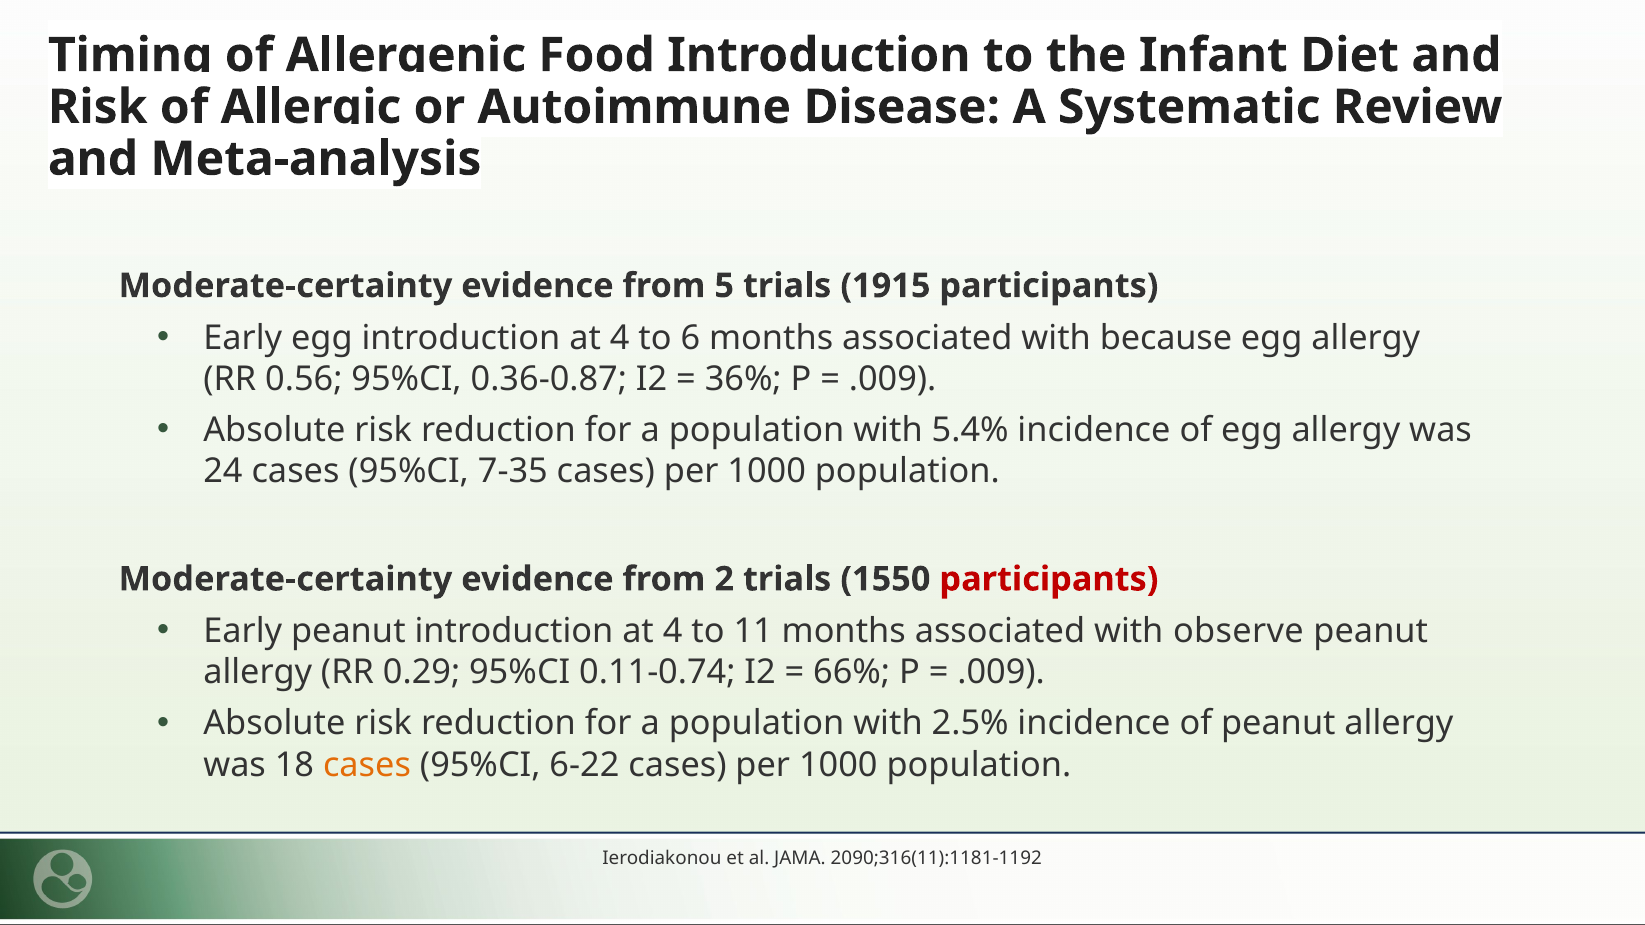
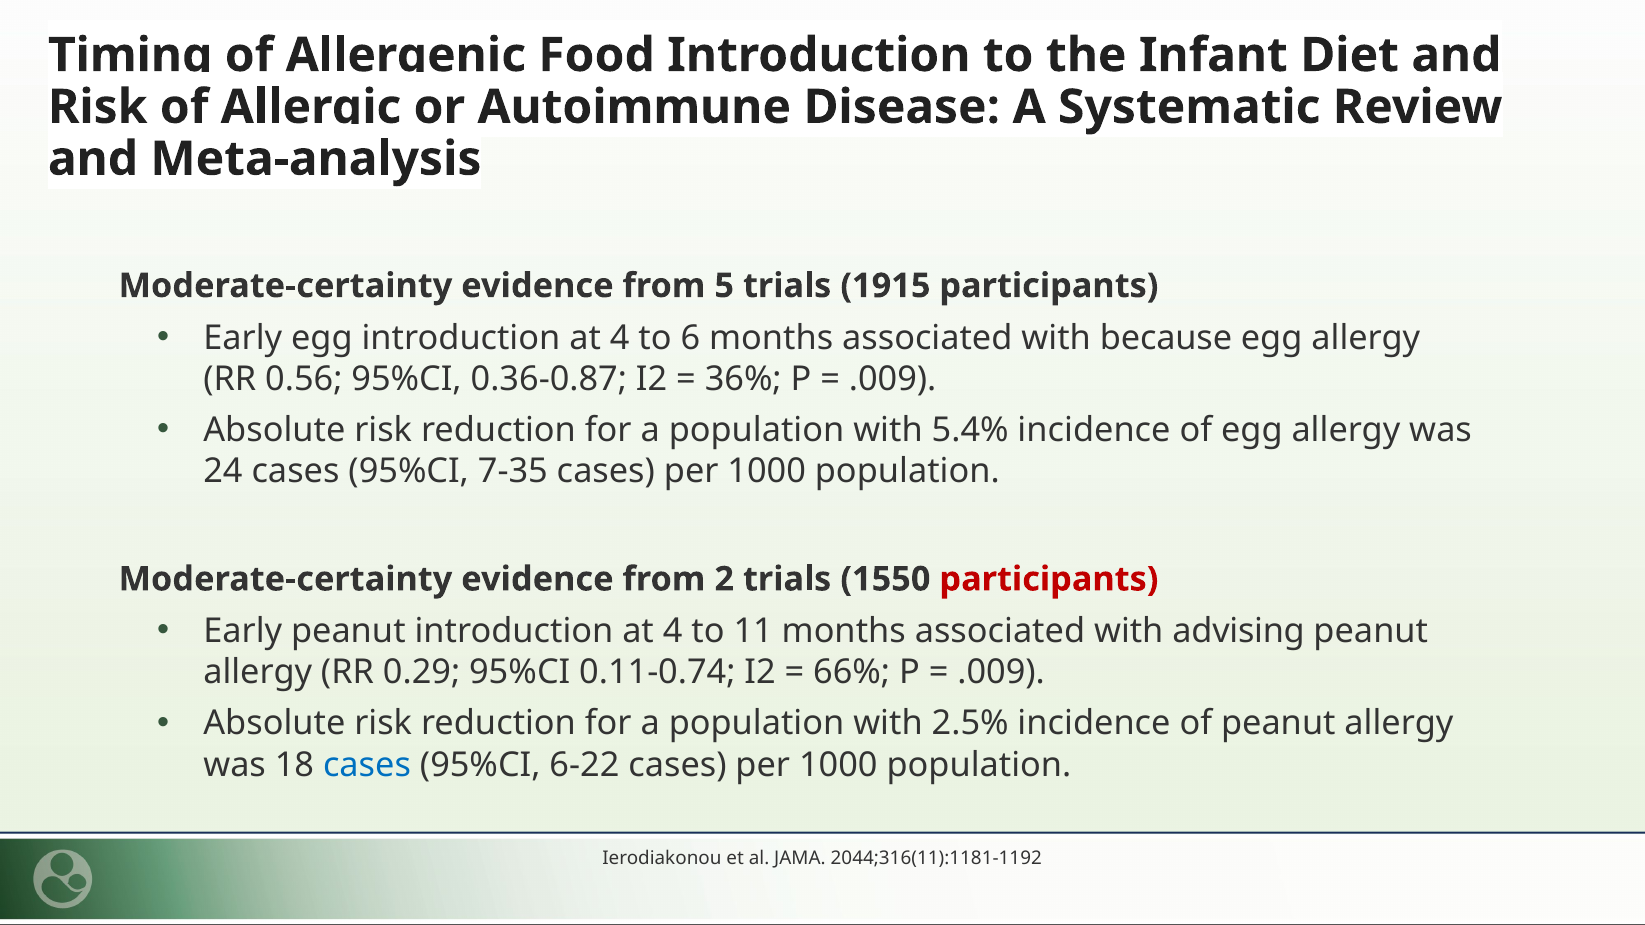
observe: observe -> advising (1239, 631)
cases colour: orange -> blue (367, 765)
2090;316(11):1181-1192: 2090;316(11):1181-1192 -> 2044;316(11):1181-1192 (936, 859)
